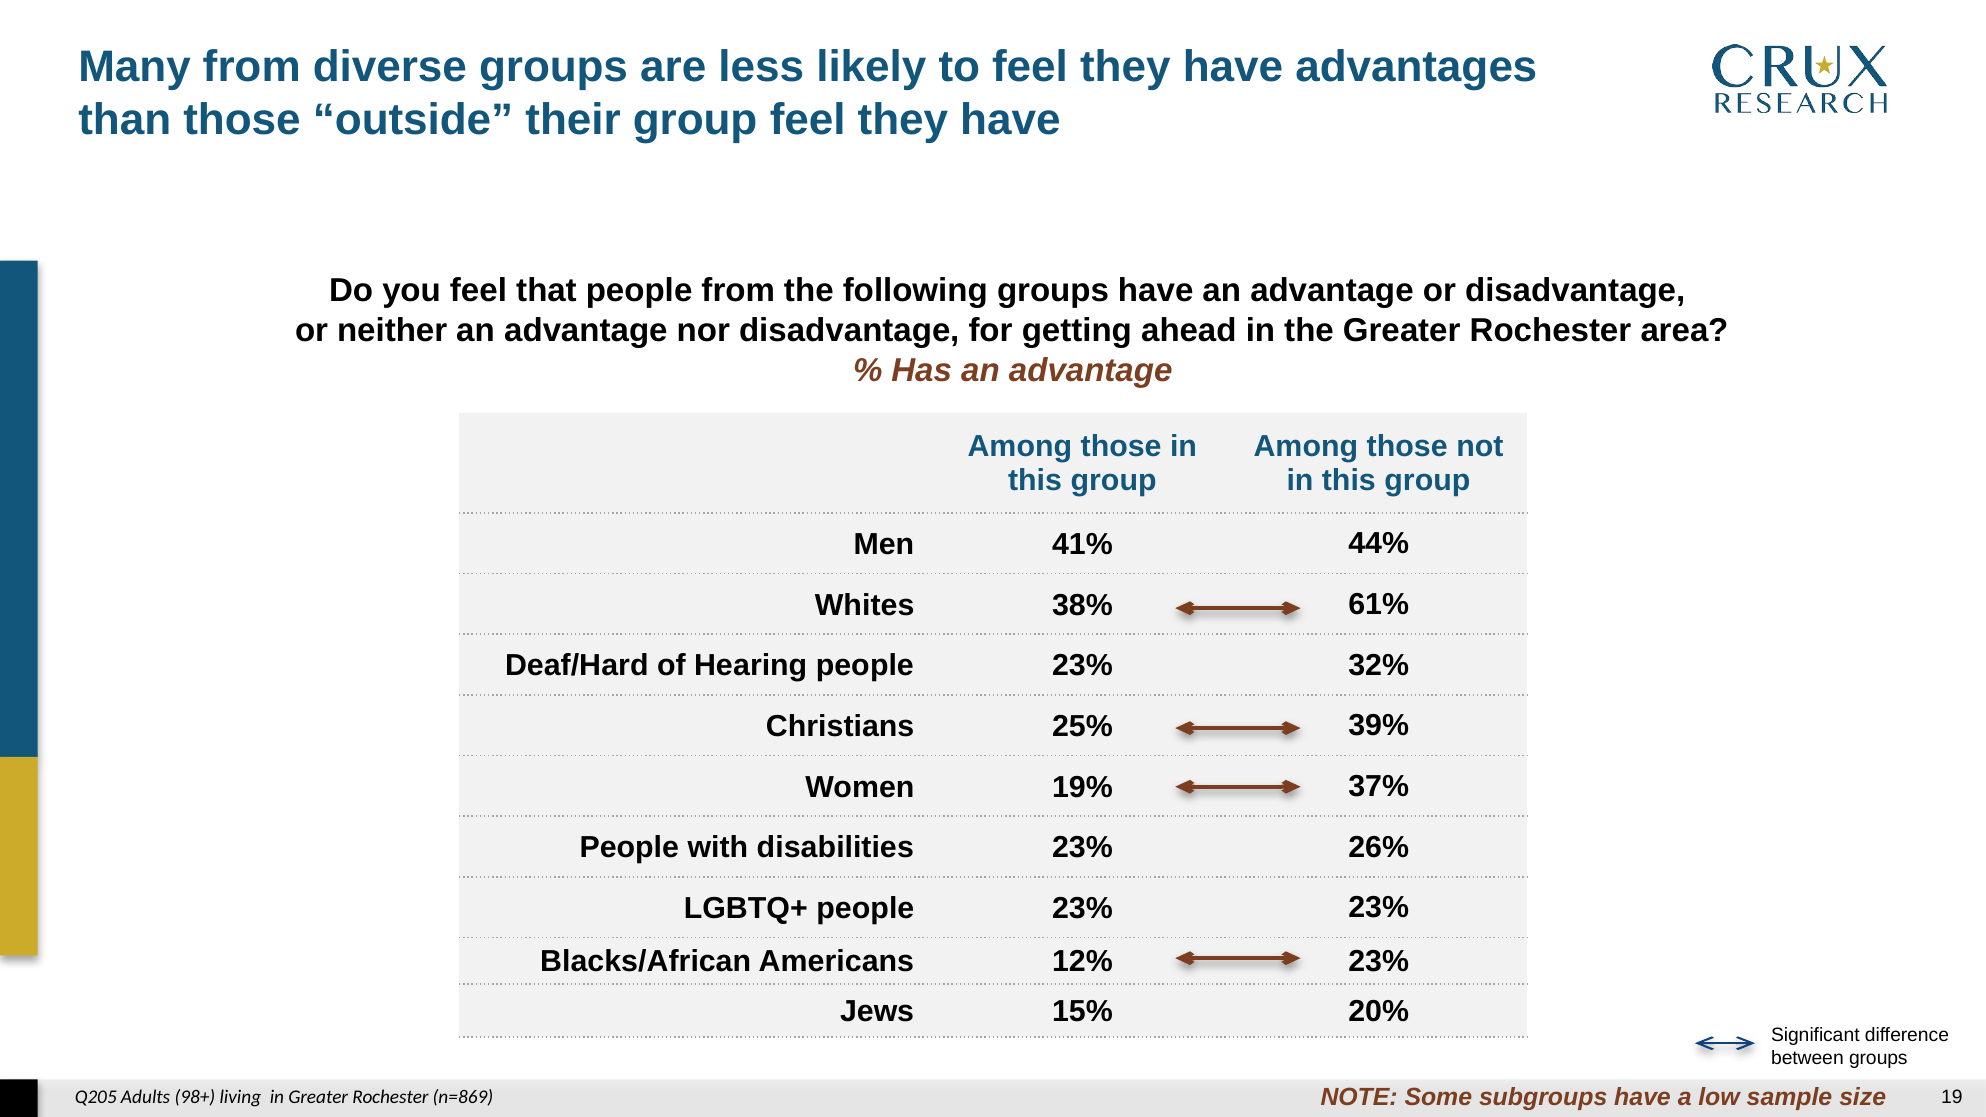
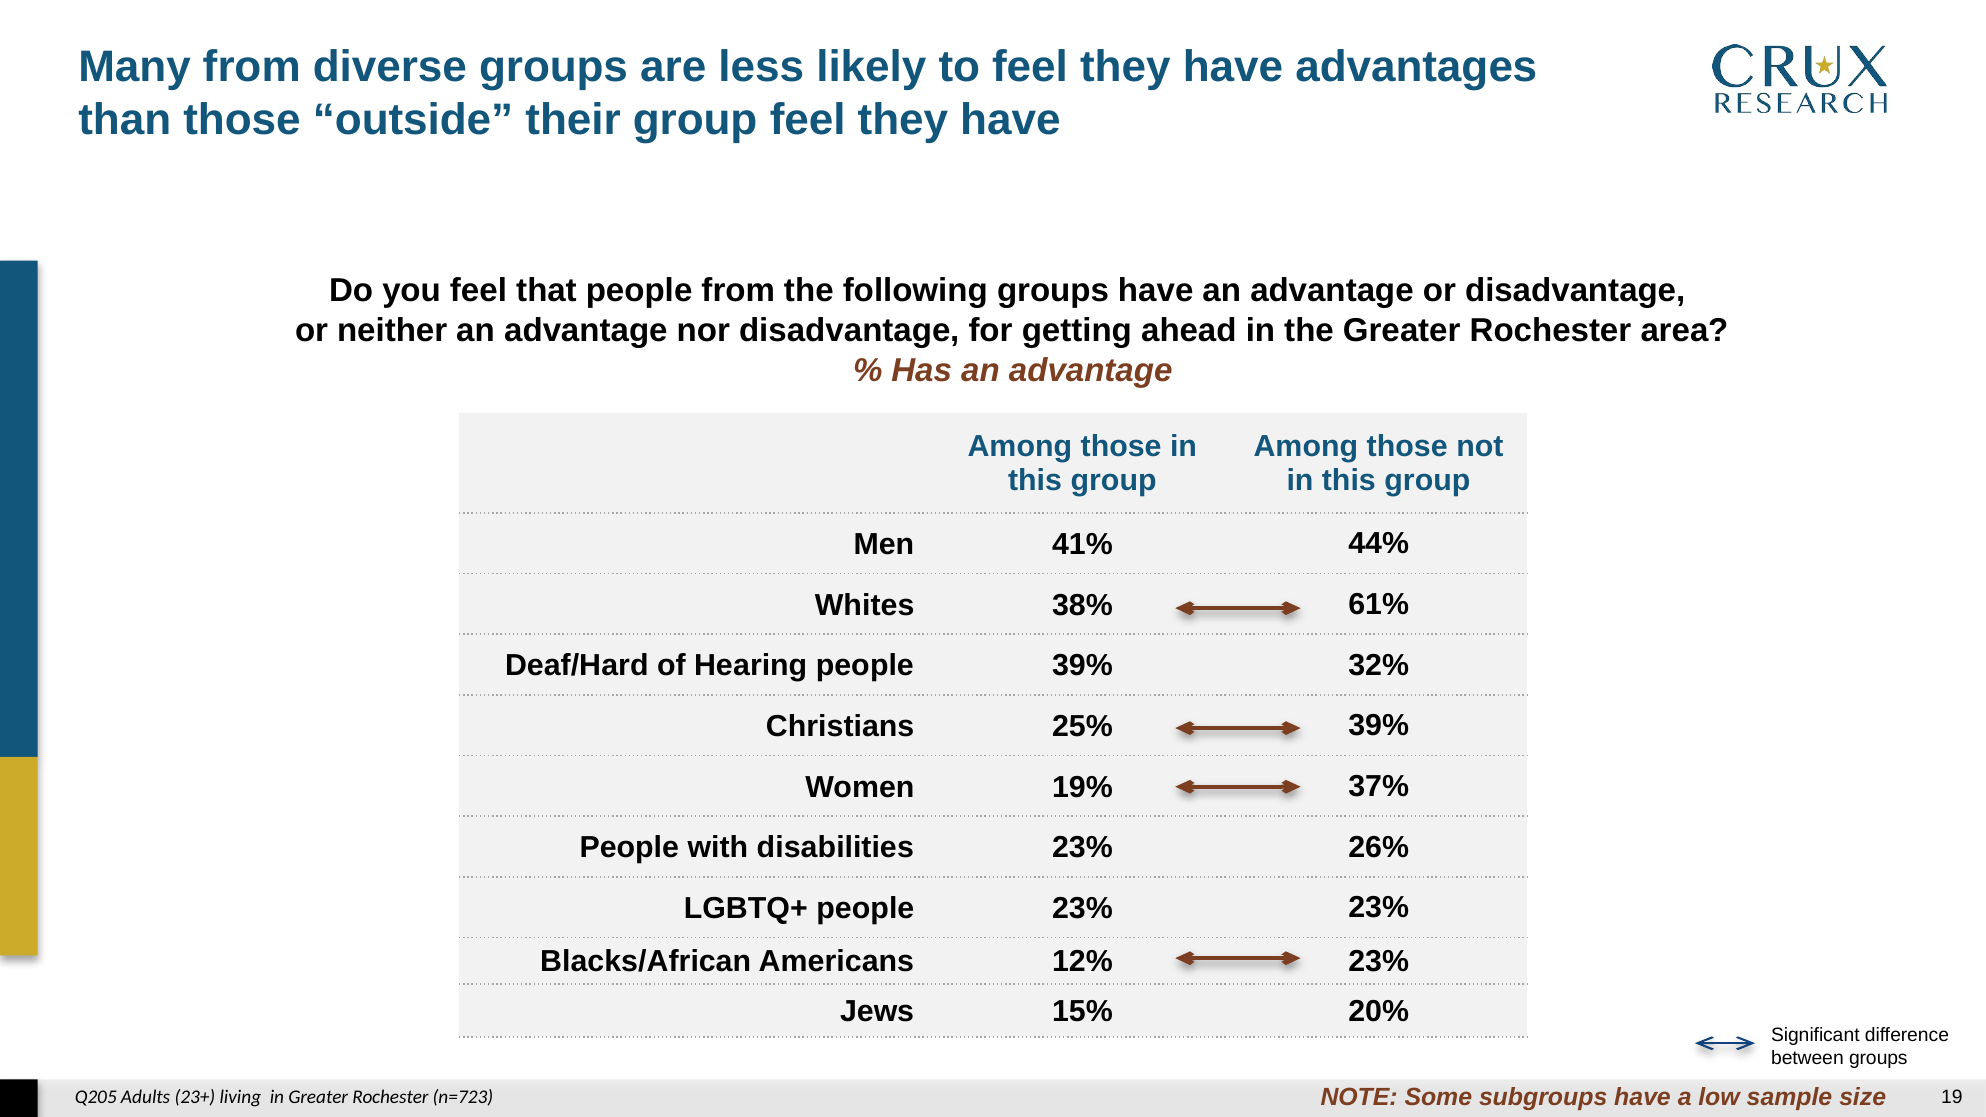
Hearing people 23%: 23% -> 39% (1082, 666)
98+: 98+ -> 23+ (195, 1097)
n=869: n=869 -> n=723 (463, 1097)
